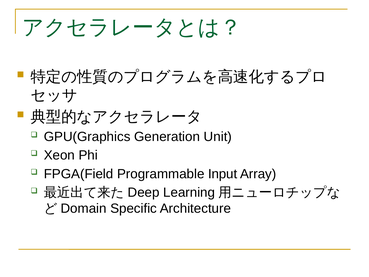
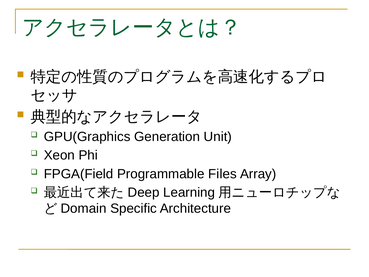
Input: Input -> Files (223, 174)
